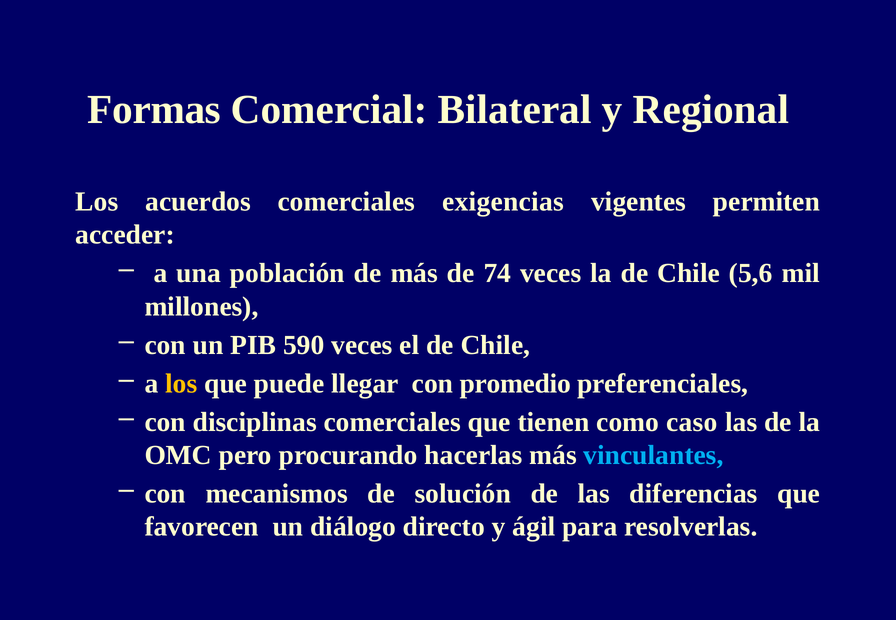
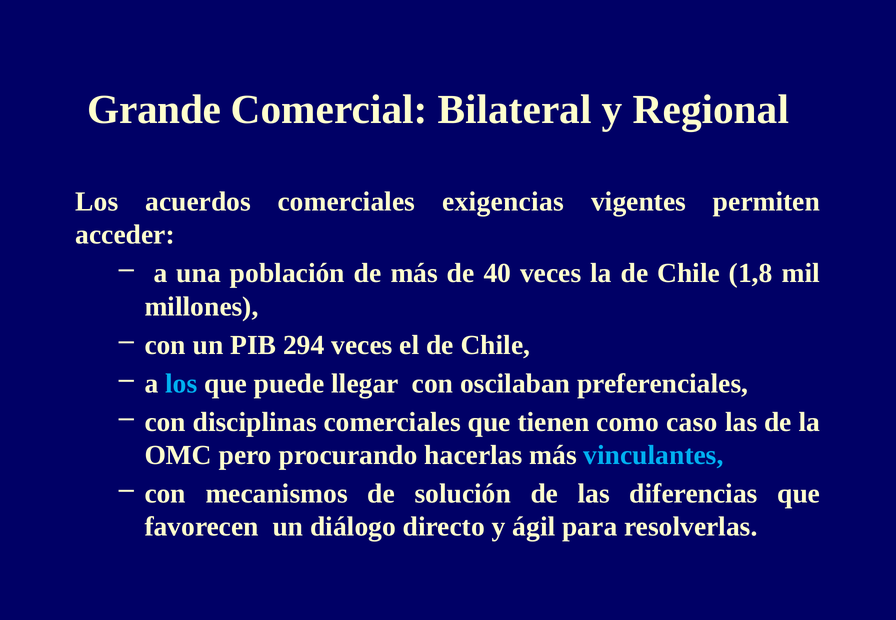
Formas: Formas -> Grande (154, 110)
74: 74 -> 40 (497, 273)
5,6: 5,6 -> 1,8 (751, 273)
590: 590 -> 294 (304, 345)
los colour: yellow -> light blue (181, 384)
promedio: promedio -> oscilaban (515, 384)
